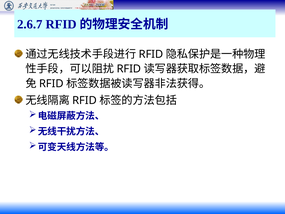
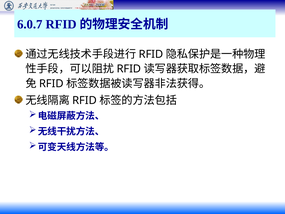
2.6.7: 2.6.7 -> 6.0.7 (30, 24)
